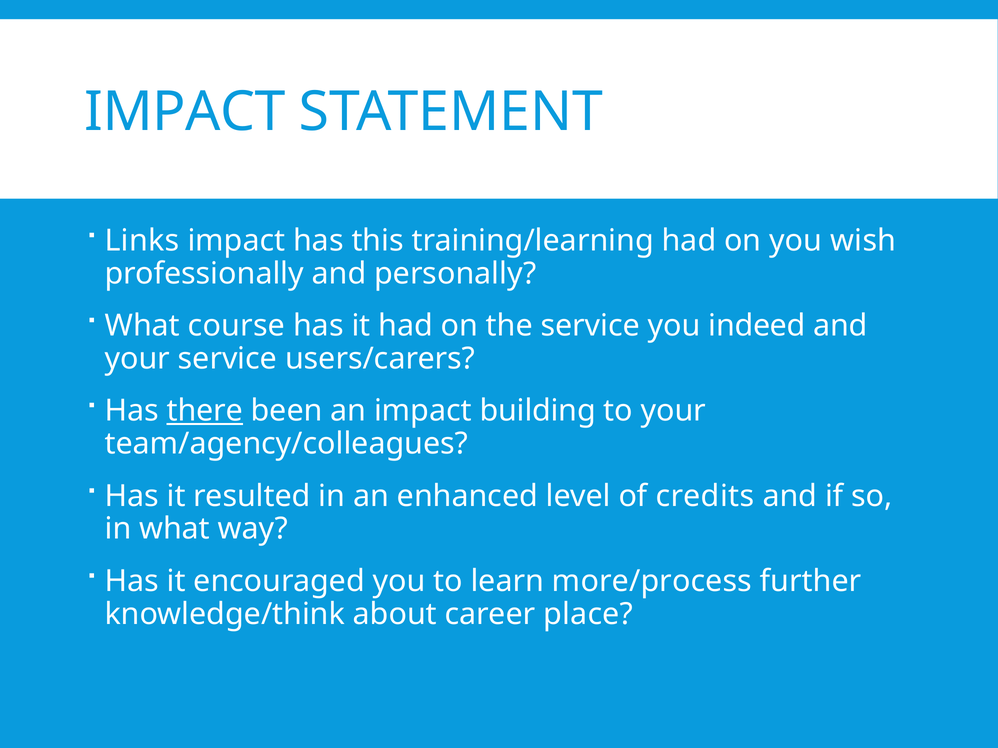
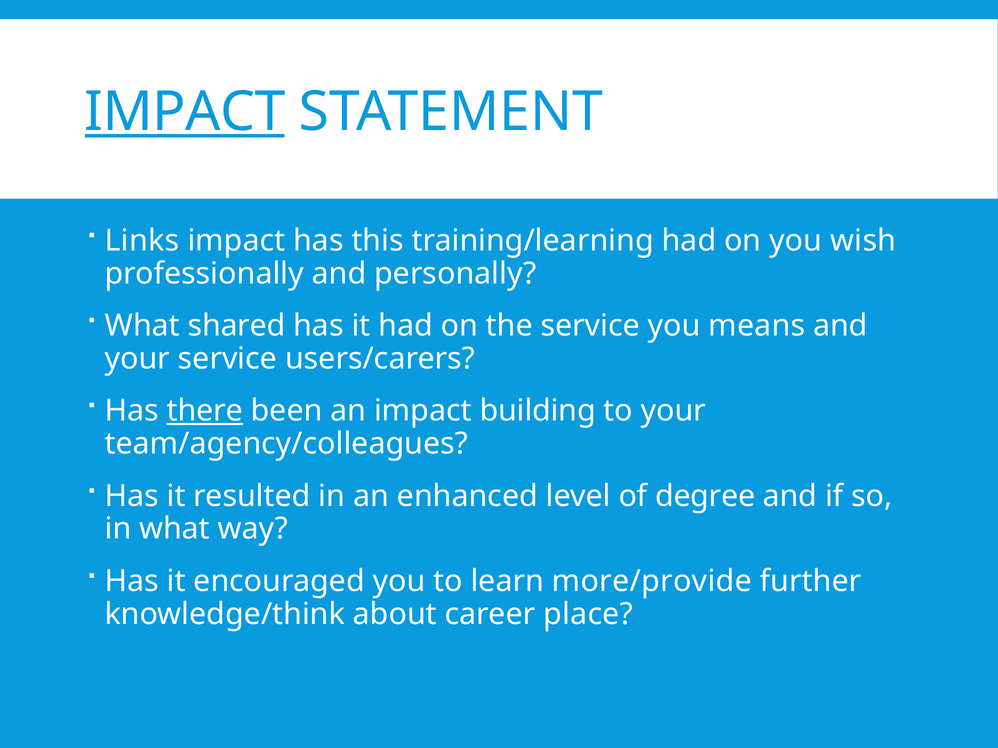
IMPACT underline: none -> present (185, 112)
course: course -> shared (237, 326)
indeed: indeed -> means (757, 326)
credits: credits -> degree (705, 496)
more/process: more/process -> more/provide (652, 582)
